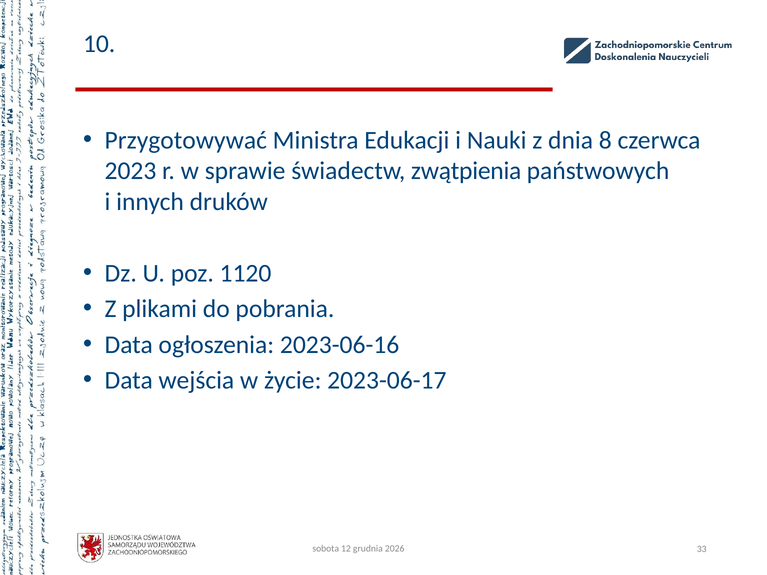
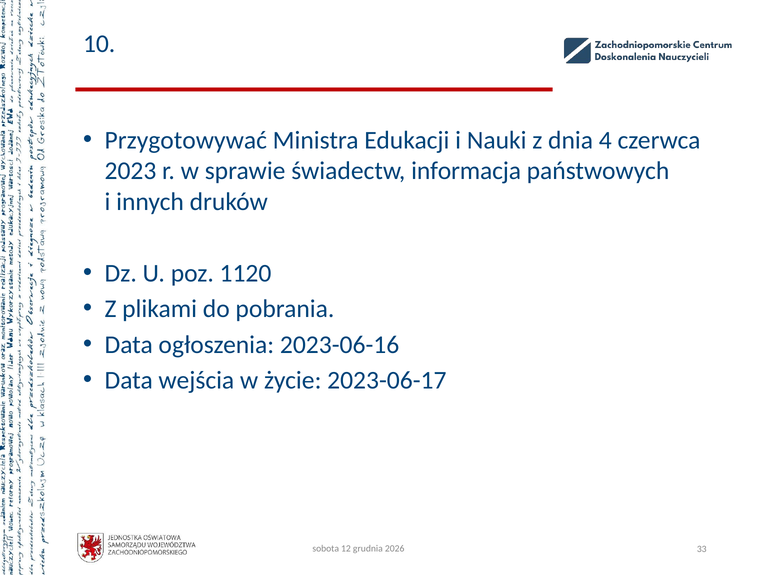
8: 8 -> 4 (605, 140)
zwątpienia: zwątpienia -> informacja (466, 171)
